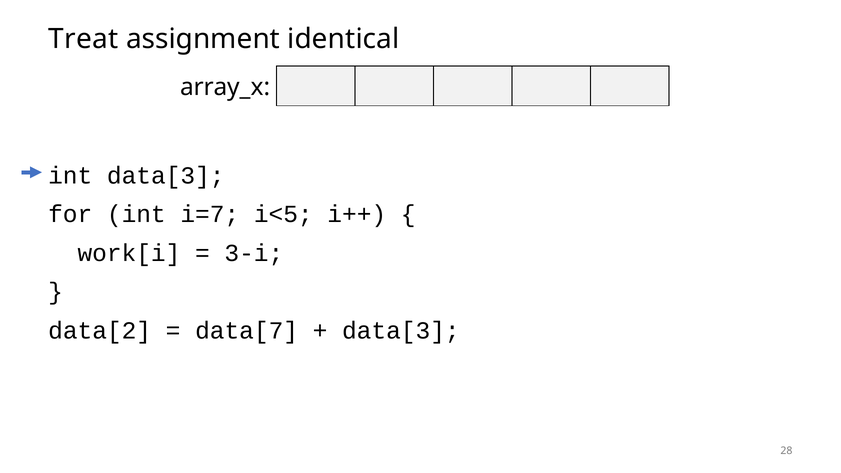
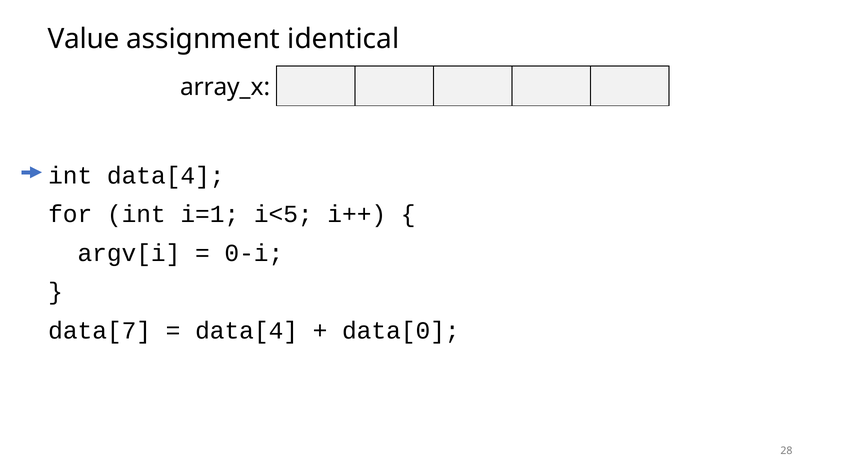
Treat: Treat -> Value (84, 39)
int data[3: data[3 -> data[4 (166, 176)
i=7: i=7 -> i=1 (210, 214)
work[i: work[i -> argv[i (129, 253)
3-i: 3-i -> 0-i (254, 253)
data[2: data[2 -> data[7 (100, 331)
data[7: data[7 -> data[4 (247, 331)
data[3: data[3 -> data[0 (401, 331)
